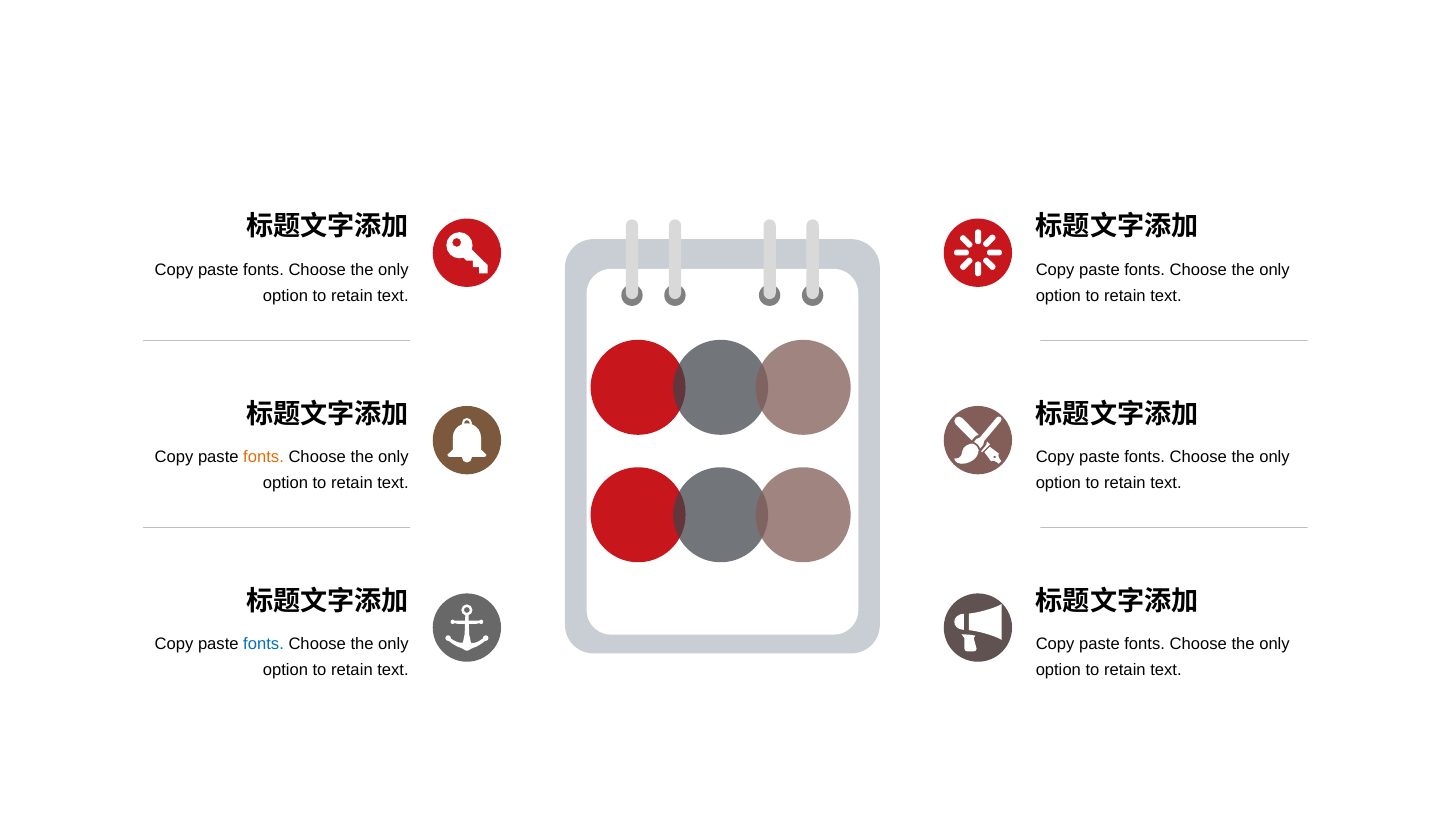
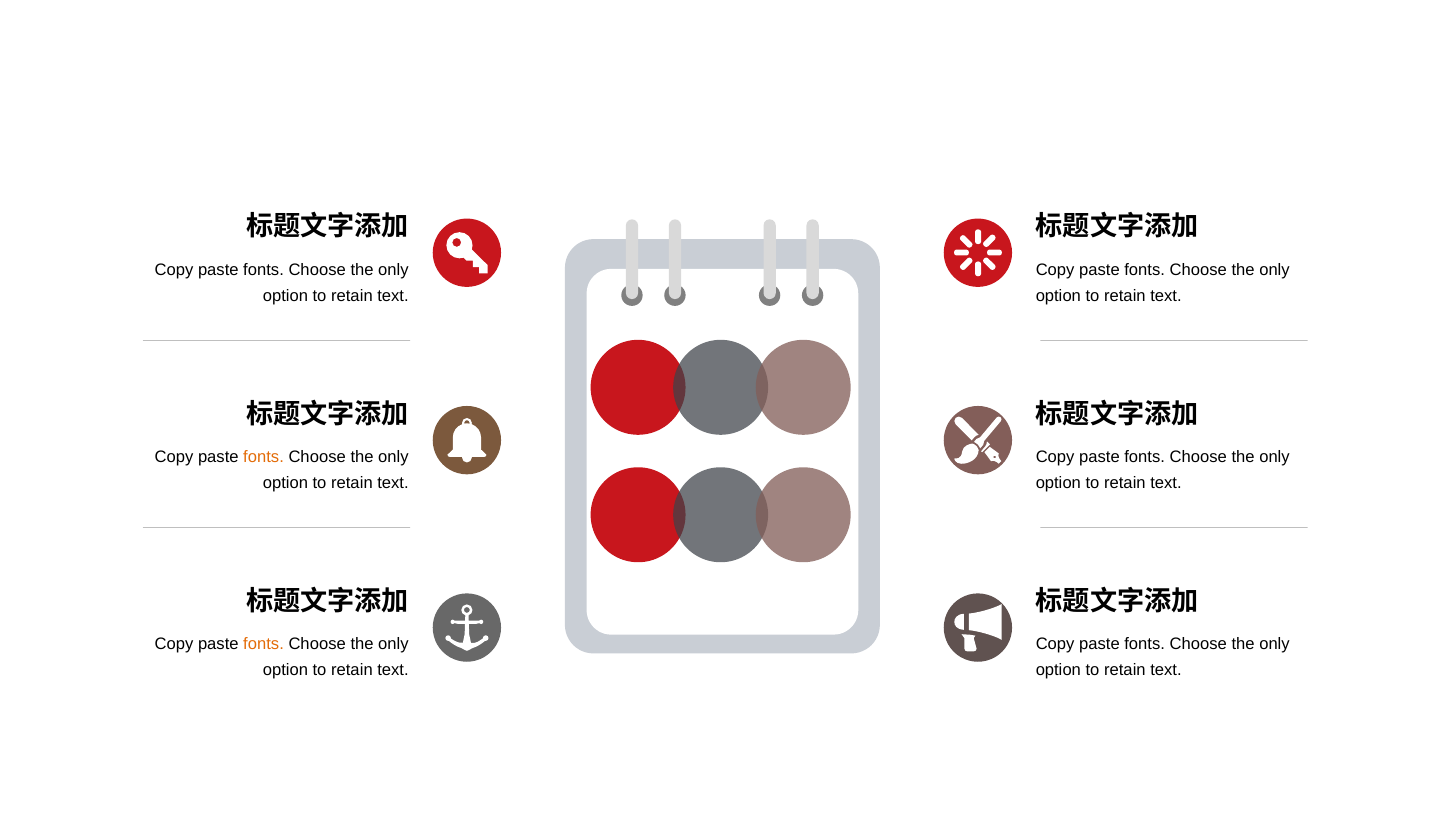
fonts colour: blue -> orange (264, 644)
